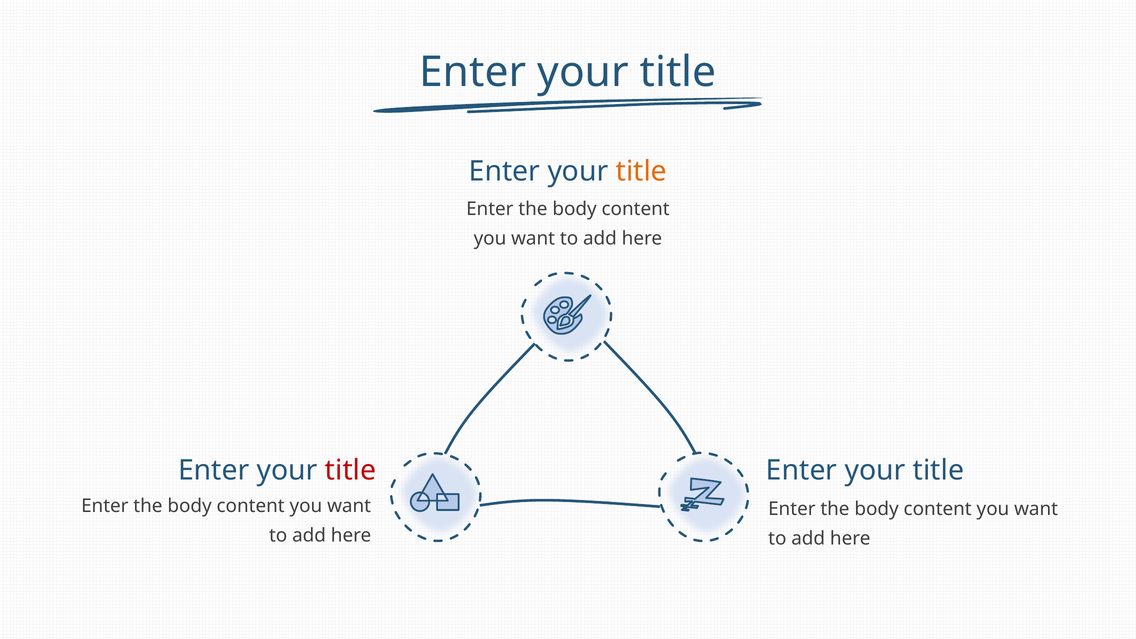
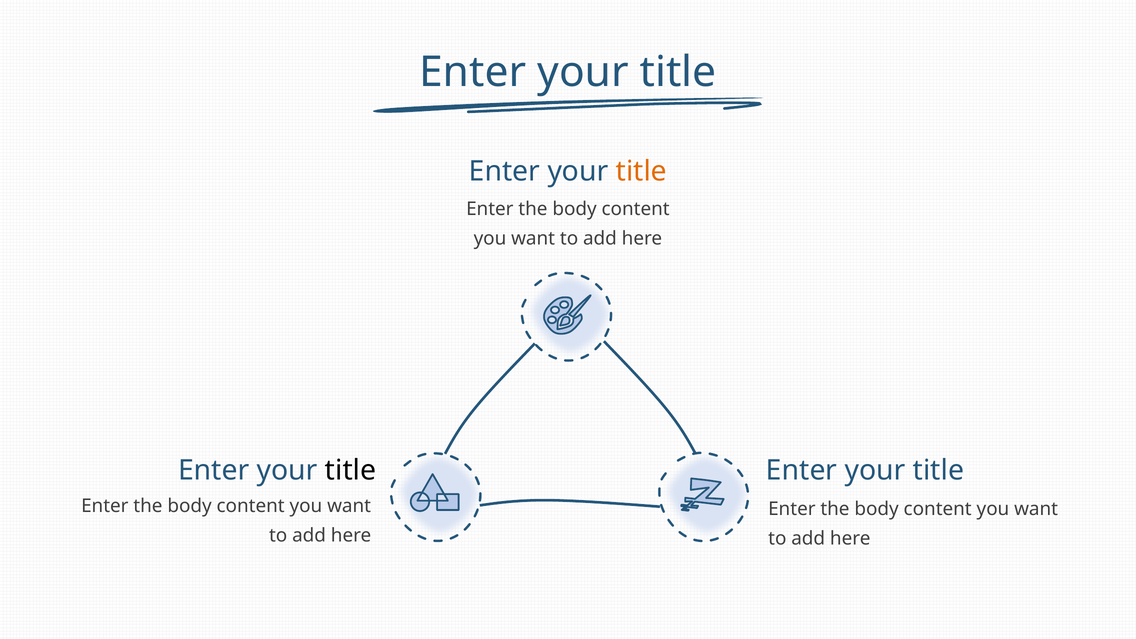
title colour: red -> black (351, 470)
